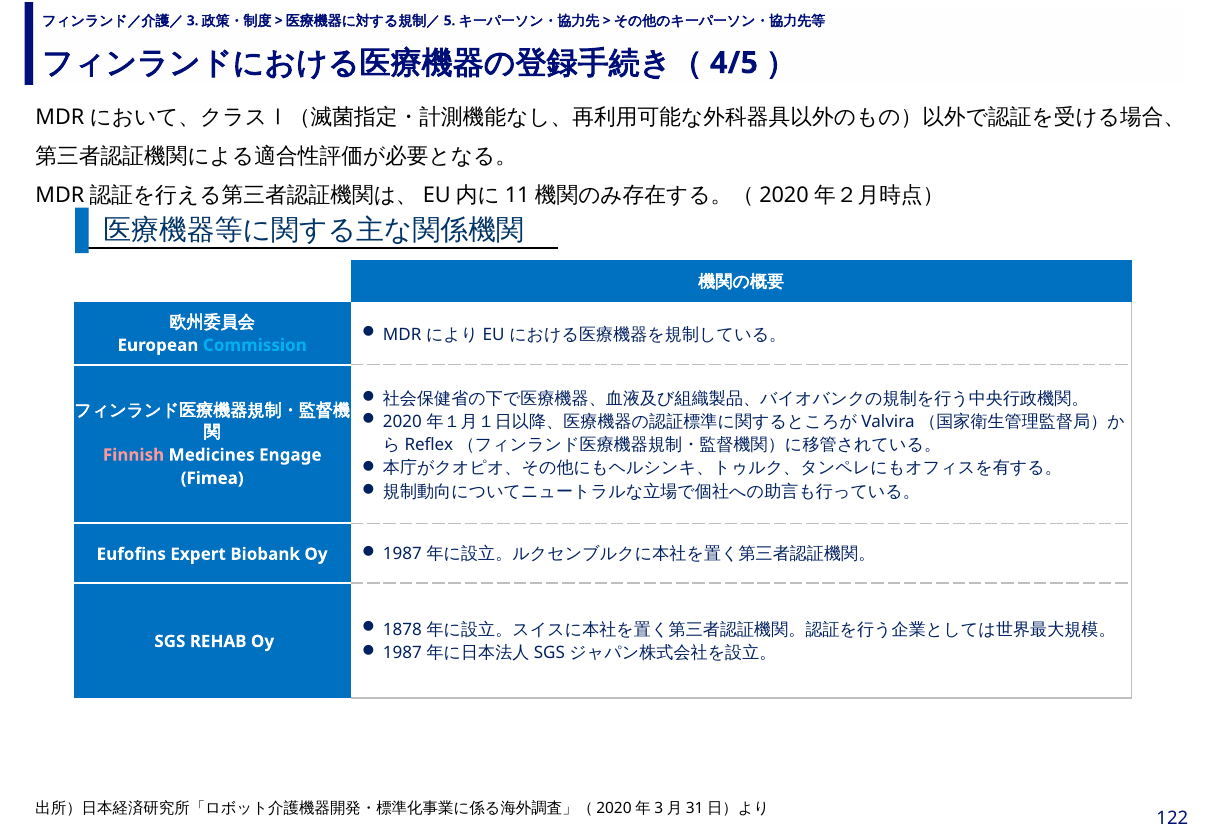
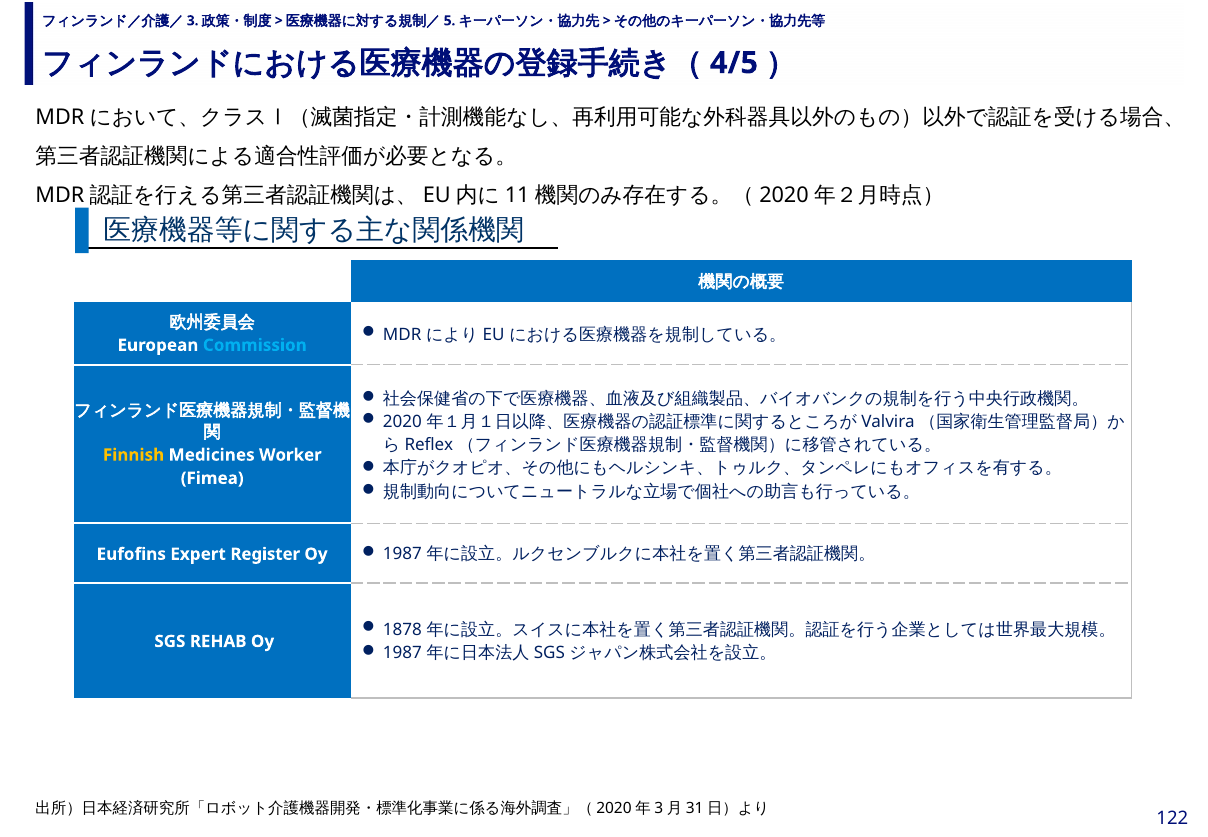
Finnish colour: pink -> yellow (133, 455)
Engage: Engage -> Worker (290, 455)
Biobank: Biobank -> Register (265, 554)
